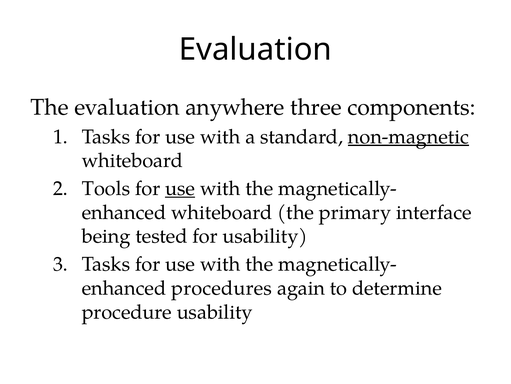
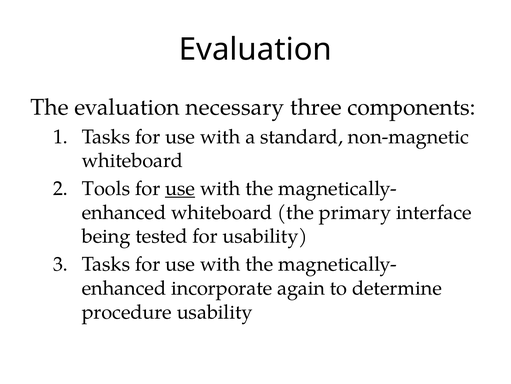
anywhere: anywhere -> necessary (235, 107)
non-magnetic underline: present -> none (408, 137)
procedures: procedures -> incorporate (222, 288)
